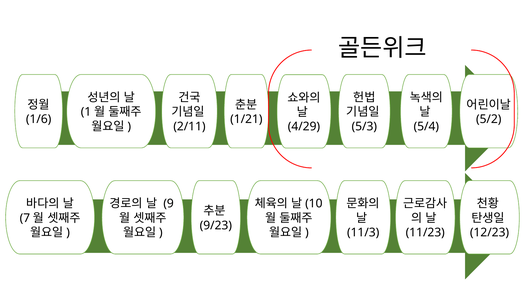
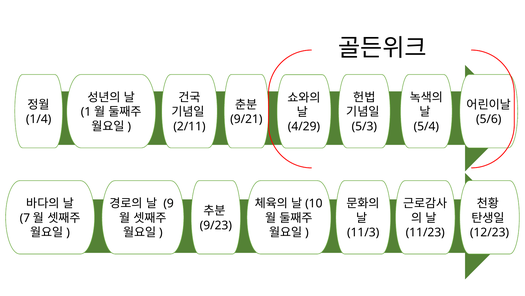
1/6: 1/6 -> 1/4 (39, 119)
1/21: 1/21 -> 9/21 (246, 119)
5/2: 5/2 -> 5/6 (489, 119)
